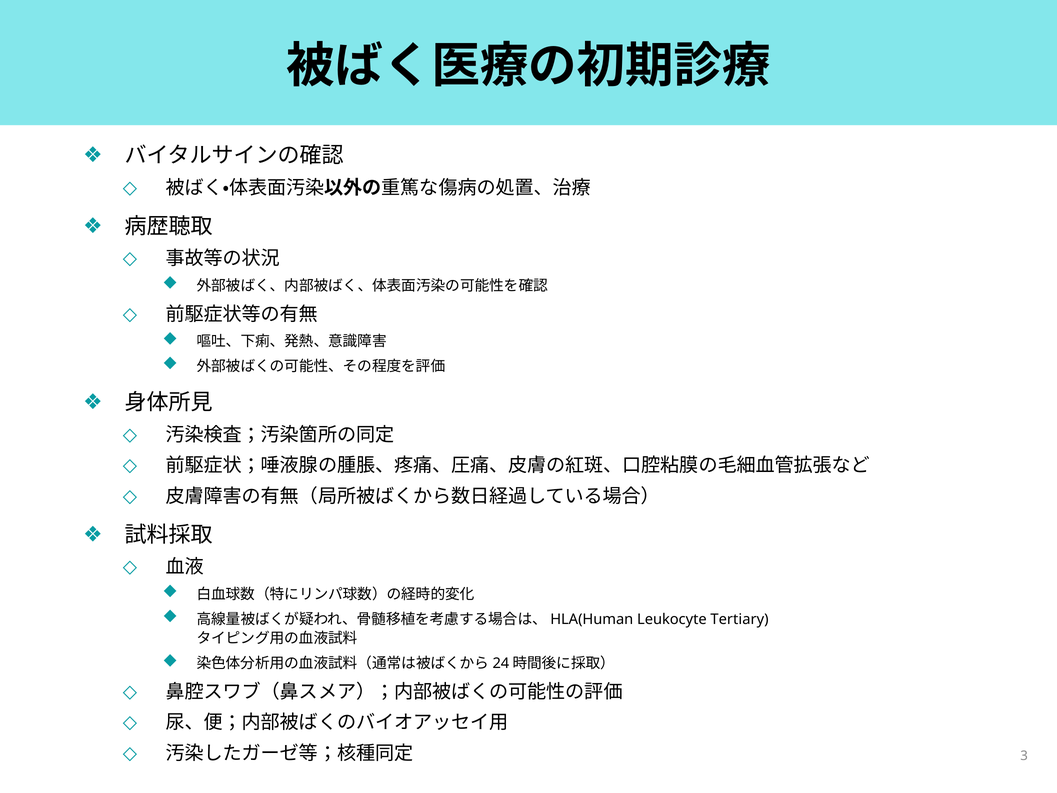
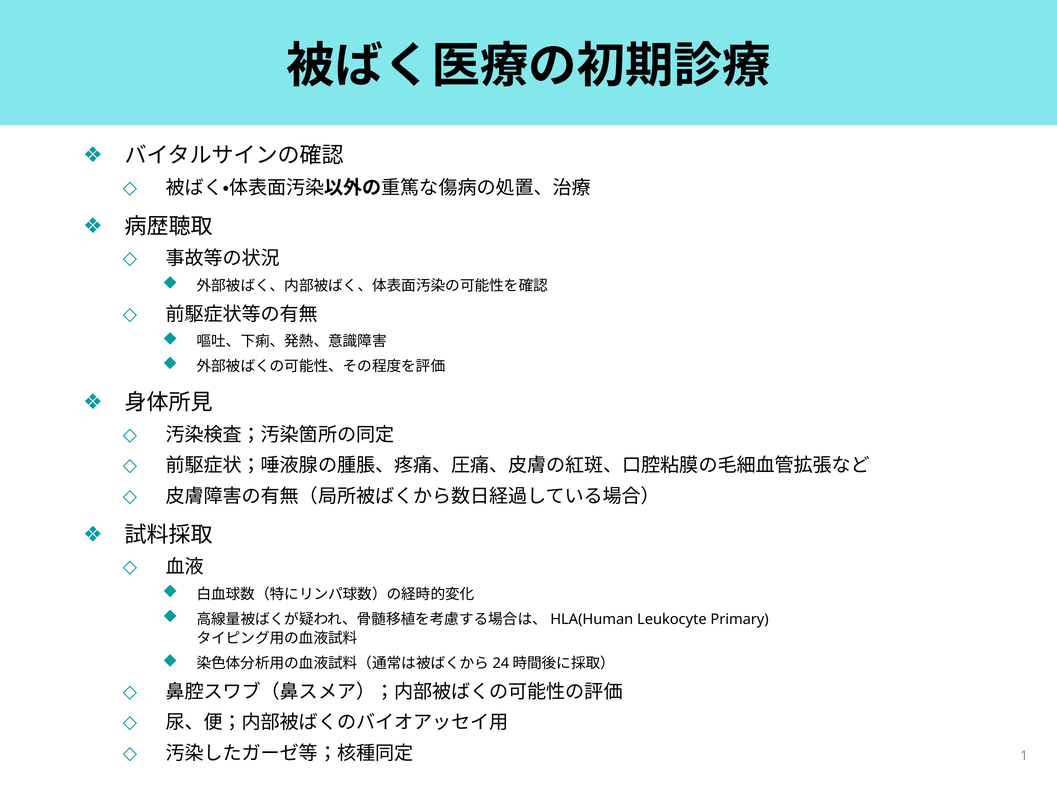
Tertiary: Tertiary -> Primary (740, 619)
3: 3 -> 1 (1024, 756)
